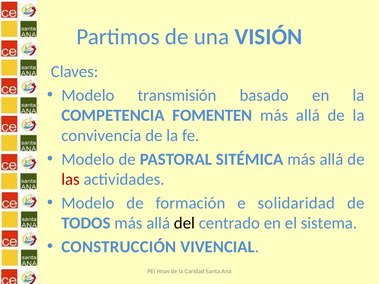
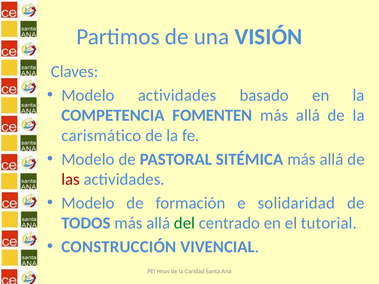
Modelo transmisión: transmisión -> actividades (177, 95)
convivencia: convivencia -> carismático (101, 136)
del colour: black -> green (184, 223)
sistema: sistema -> tutorial (329, 223)
